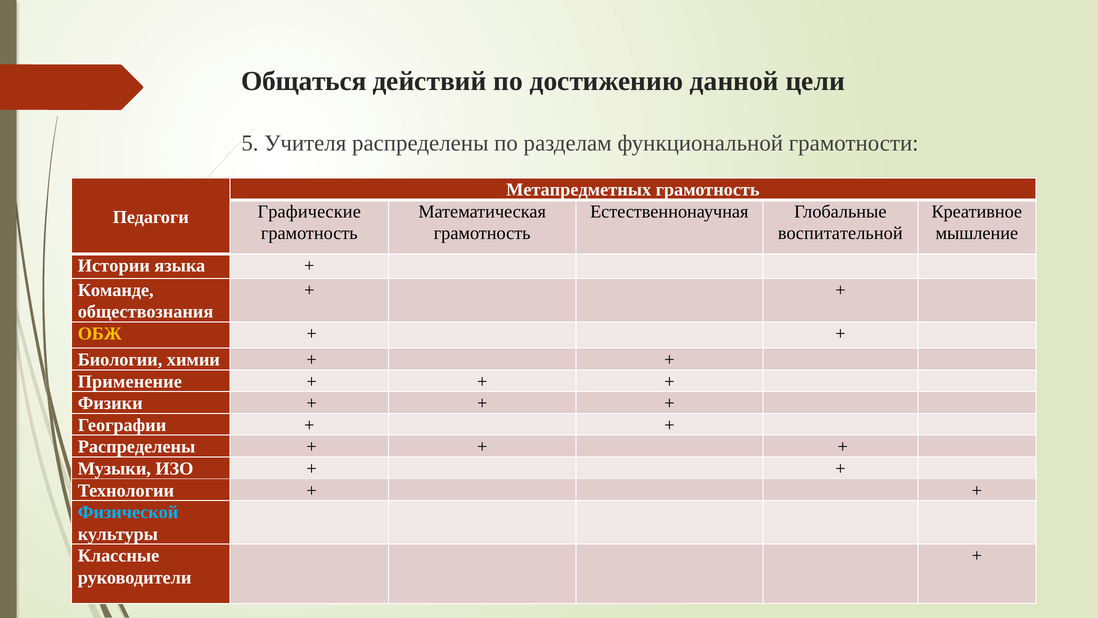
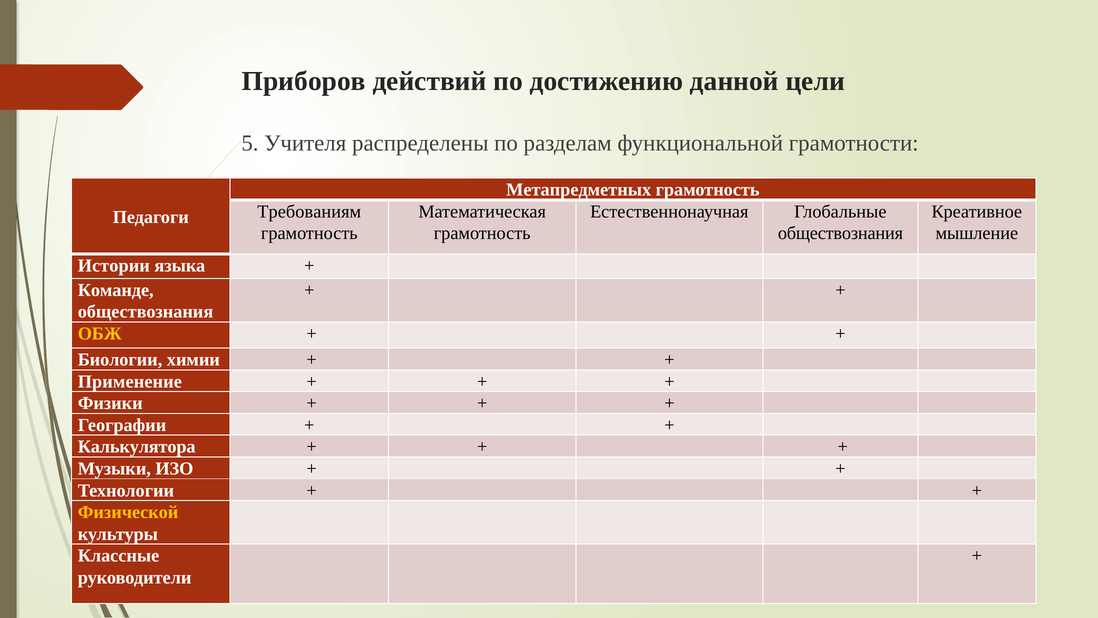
Общаться: Общаться -> Приборов (304, 81)
Графические: Графические -> Требованиям (309, 212)
воспитательной: воспитательной -> обществознания (840, 233)
Распределены: Распределены -> Калькулятора (137, 447)
Физической colour: light blue -> yellow (128, 512)
